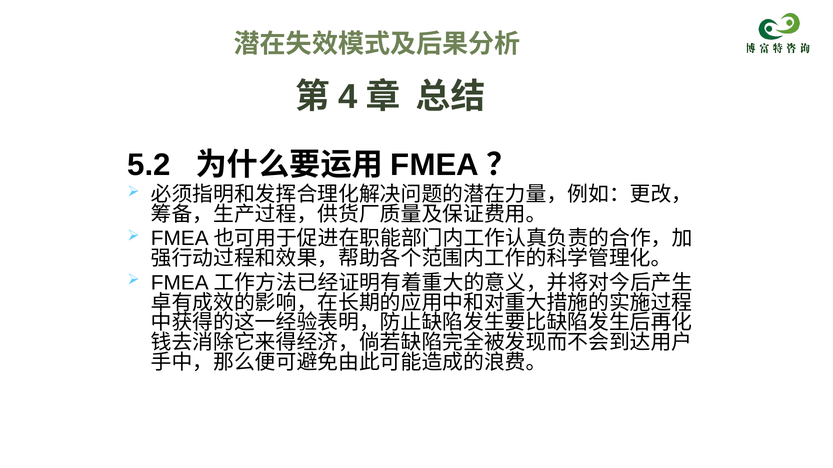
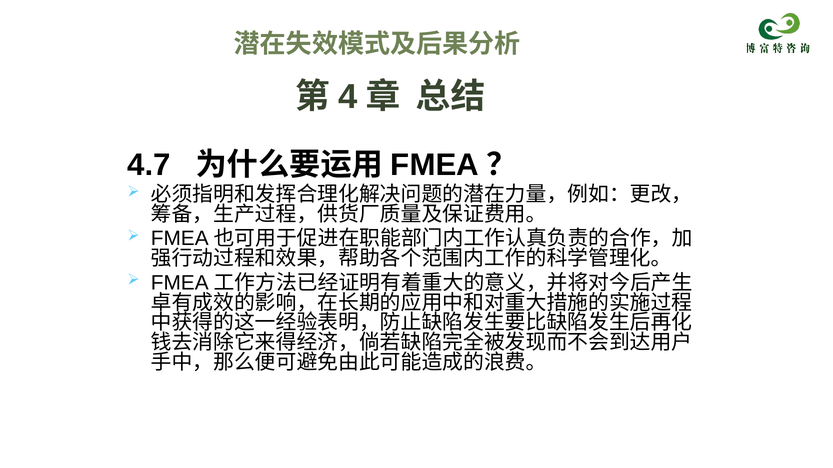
5.2: 5.2 -> 4.7 (149, 165)
